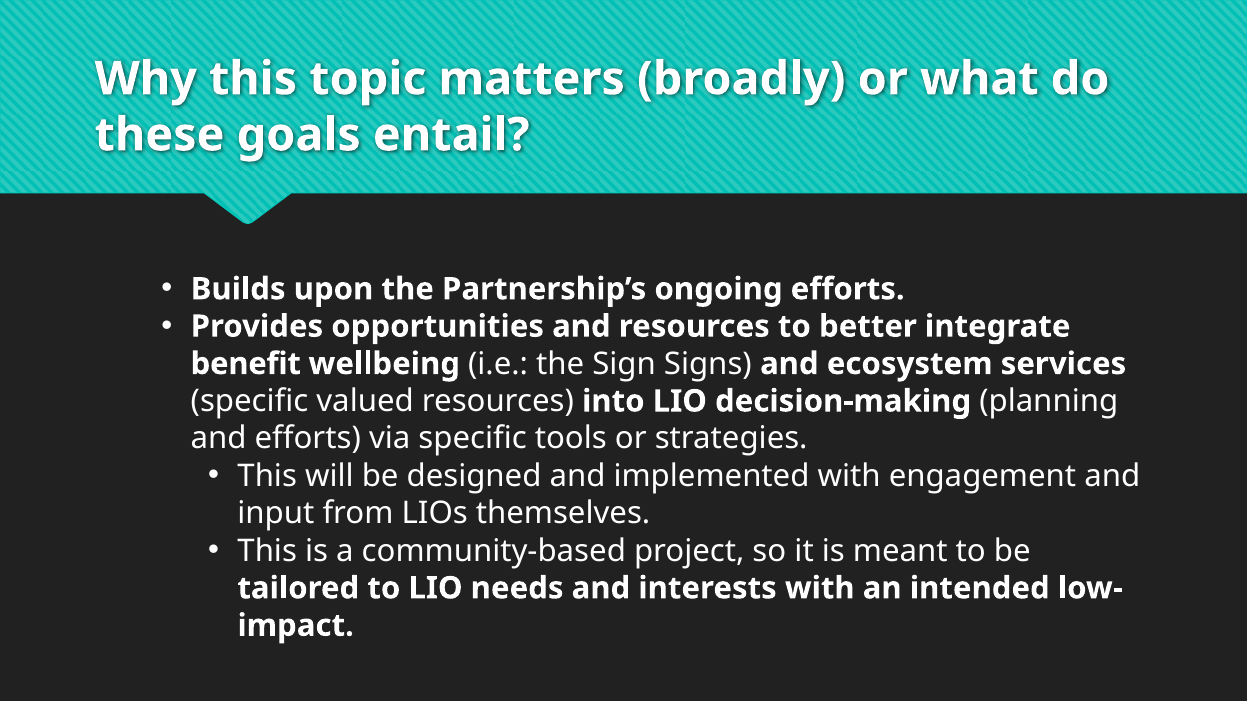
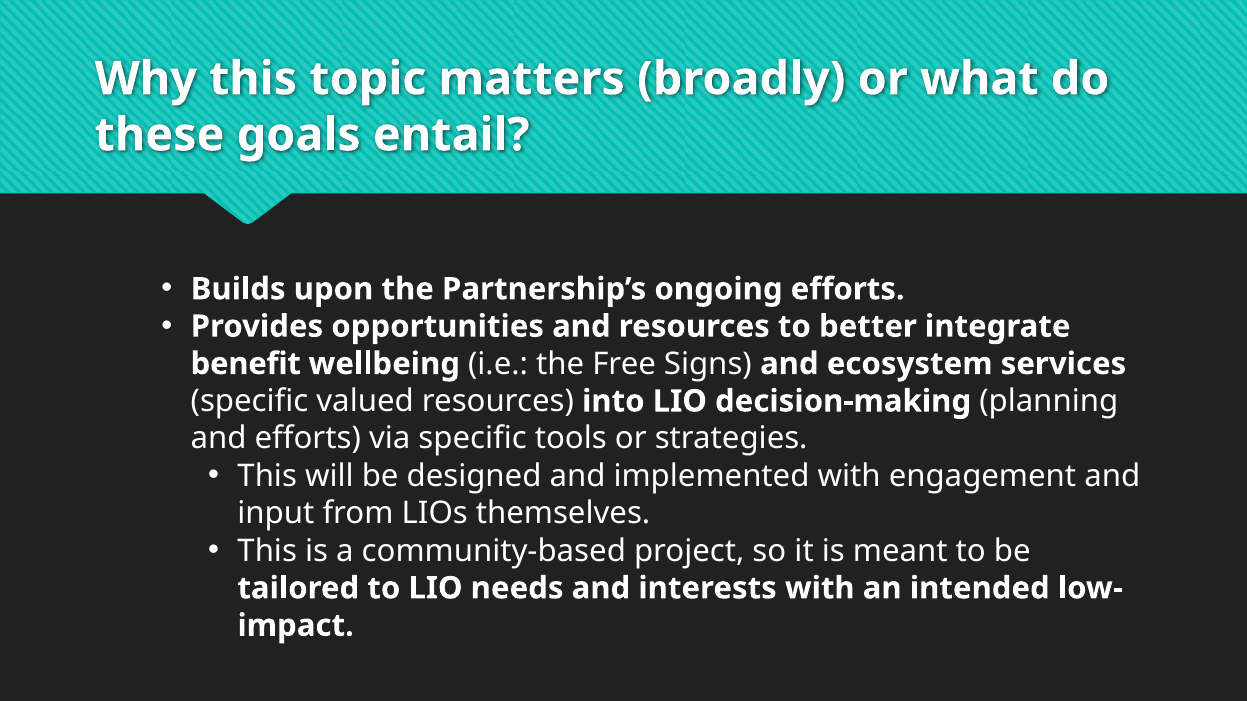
Sign: Sign -> Free (624, 364)
